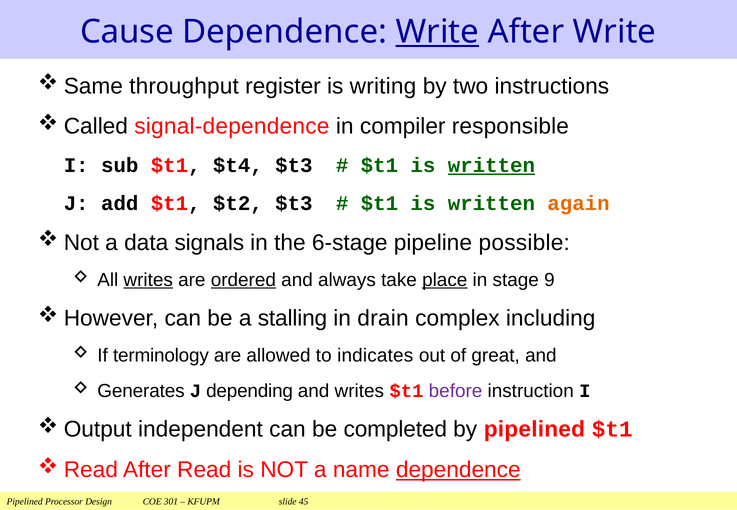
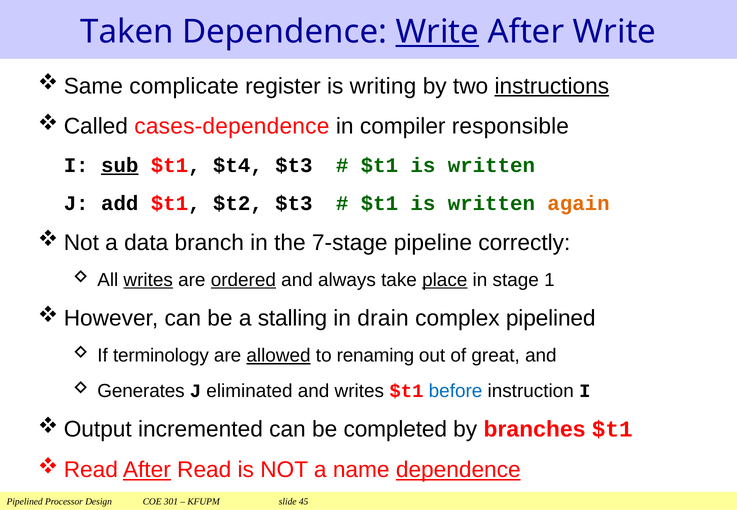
Cause: Cause -> Taken (127, 32)
throughput: throughput -> complicate (184, 86)
instructions underline: none -> present (552, 86)
signal-dependence: signal-dependence -> cases-dependence (232, 127)
sub underline: none -> present (120, 165)
written underline: present -> none (491, 165)
signals: signals -> branch (209, 243)
6-stage: 6-stage -> 7-stage (350, 243)
possible: possible -> correctly (524, 243)
9: 9 -> 1 (549, 280)
complex including: including -> pipelined (551, 319)
allowed underline: none -> present (279, 356)
indicates: indicates -> renaming (375, 356)
depending: depending -> eliminated (249, 391)
before colour: purple -> blue (456, 391)
independent: independent -> incremented (200, 430)
by pipelined: pipelined -> branches (534, 430)
After underline: none -> present (147, 470)
